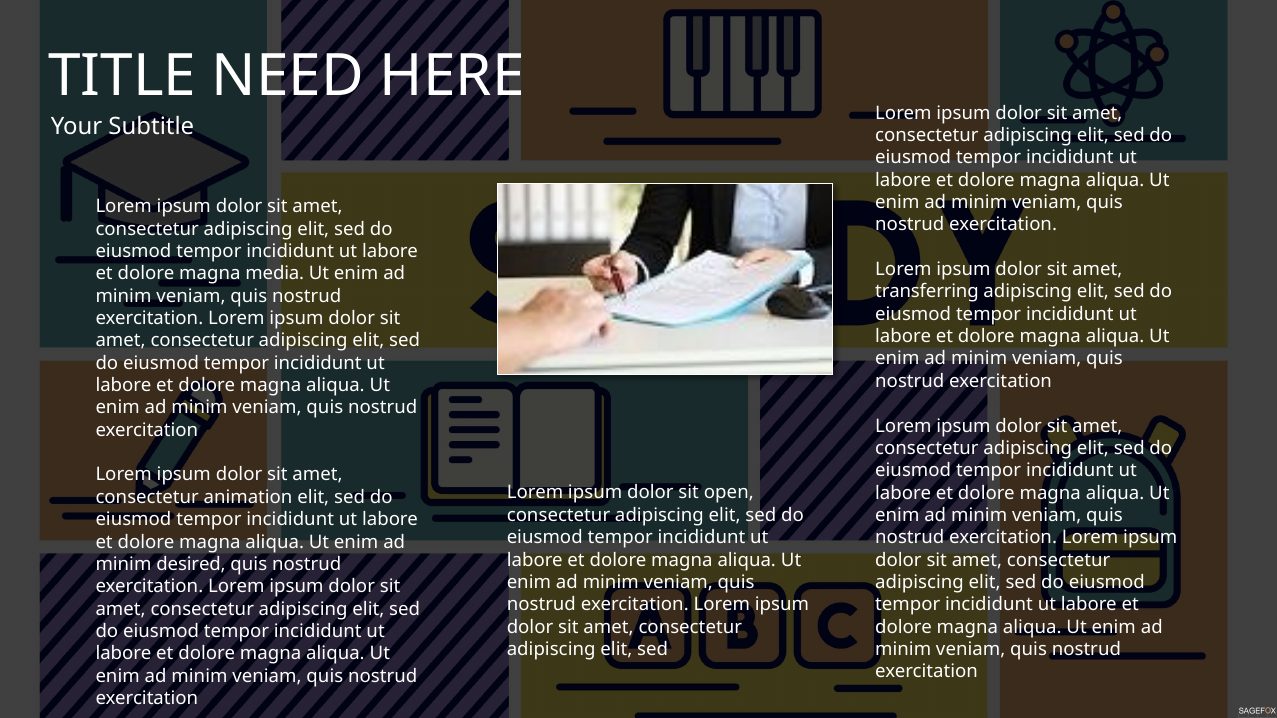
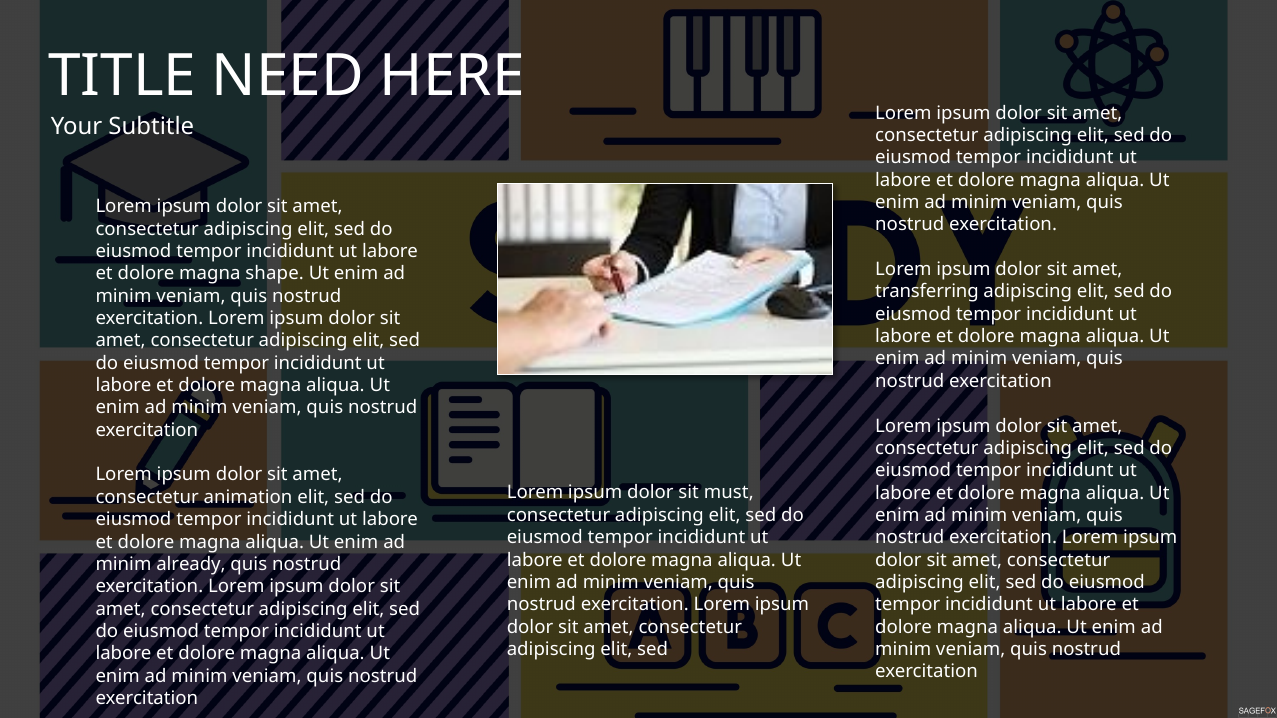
media: media -> shape (275, 274)
open: open -> must (729, 493)
desired: desired -> already (191, 564)
